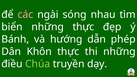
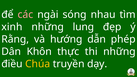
biển: biển -> xinh (12, 27)
những thực: thực -> lung (83, 27)
Bánh: Bánh -> Rằng (15, 39)
Chúa colour: light green -> yellow (38, 64)
